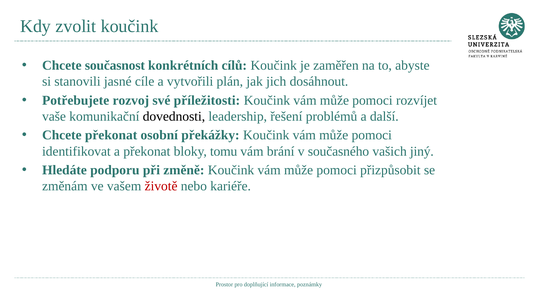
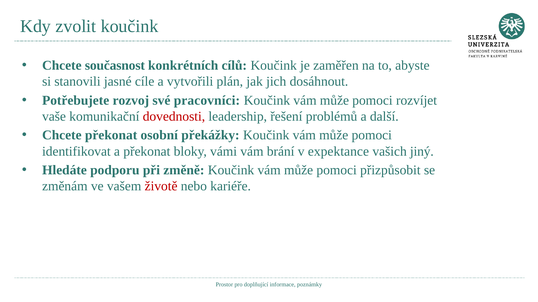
příležitosti: příležitosti -> pracovníci (207, 101)
dovednosti colour: black -> red (174, 117)
tomu: tomu -> vámi (224, 152)
současného: současného -> expektance (338, 152)
